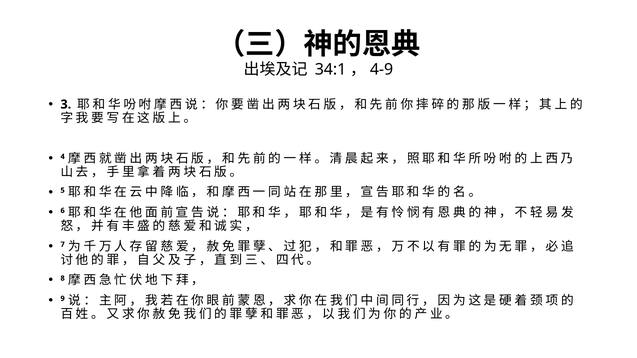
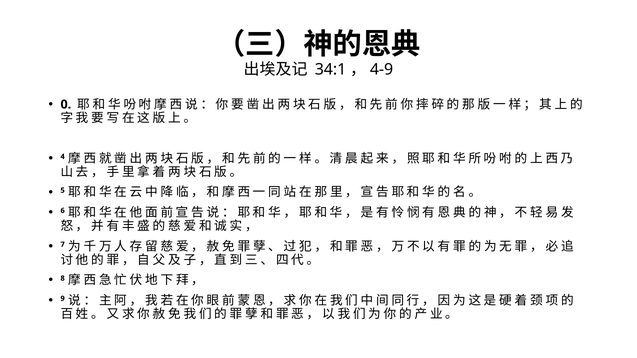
3: 3 -> 0 (66, 104)
